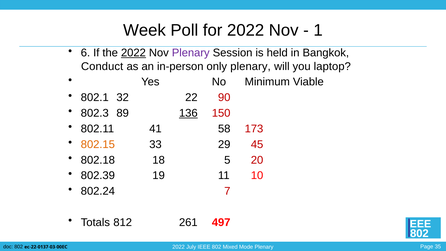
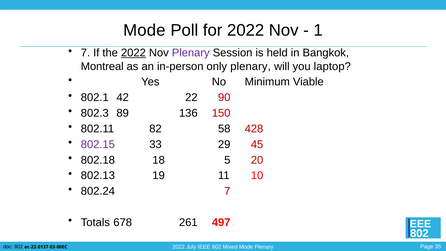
Week: Week -> Mode (144, 30)
6: 6 -> 7 (85, 53)
Conduct: Conduct -> Montreal (102, 66)
32: 32 -> 42 (123, 98)
136 underline: present -> none (188, 113)
41: 41 -> 82 (155, 129)
173: 173 -> 428 (254, 129)
802.15 colour: orange -> purple (98, 144)
802.39: 802.39 -> 802.13 (98, 176)
812: 812 -> 678 (123, 222)
